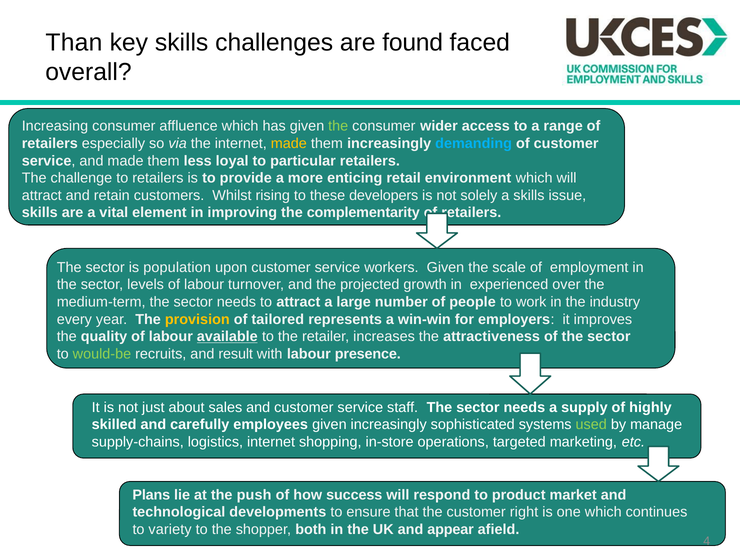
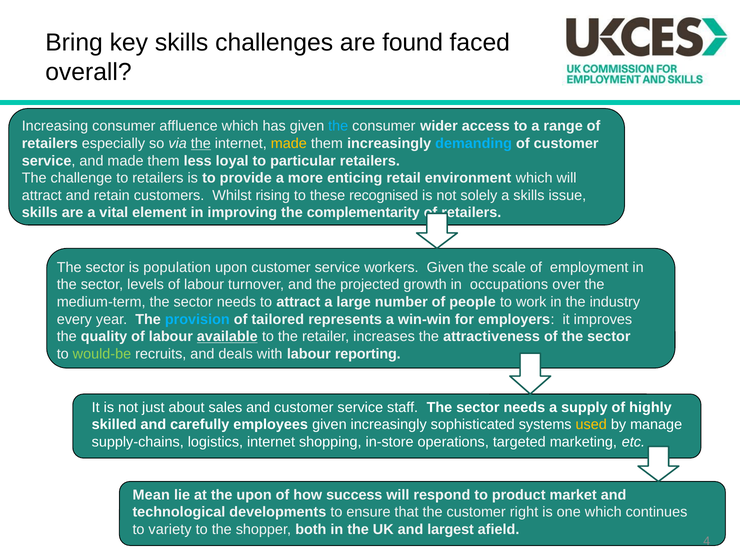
Than: Than -> Bring (74, 43)
the colour: light green -> light blue (338, 126)
the underline: none -> present (201, 144)
developers: developers -> recognised (384, 195)
experienced: experienced -> occupations (509, 285)
provision colour: yellow -> light blue (197, 319)
result: result -> deals (236, 354)
presence: presence -> reporting (368, 354)
used colour: light green -> yellow (591, 425)
Plans: Plans -> Mean (151, 495)
the push: push -> upon (254, 495)
appear: appear -> largest (451, 529)
